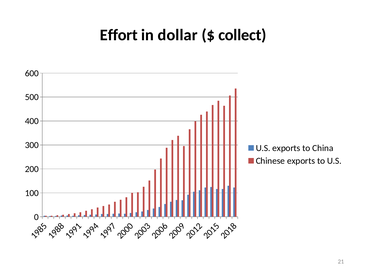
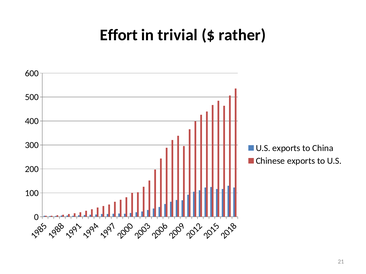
dollar: dollar -> trivial (178, 35)
collect: collect -> rather (242, 35)
